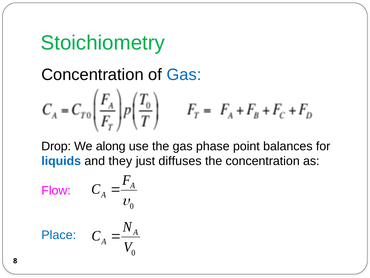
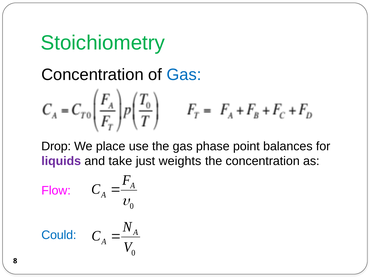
along: along -> place (111, 146)
liquids colour: blue -> purple (61, 161)
they: they -> take (120, 161)
diffuses: diffuses -> weights (180, 161)
Place: Place -> Could (59, 235)
